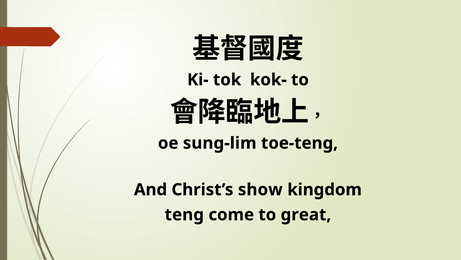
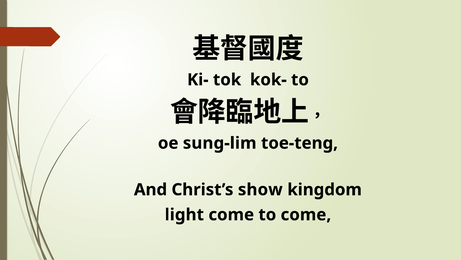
teng: teng -> light (184, 214)
to great: great -> come (306, 214)
